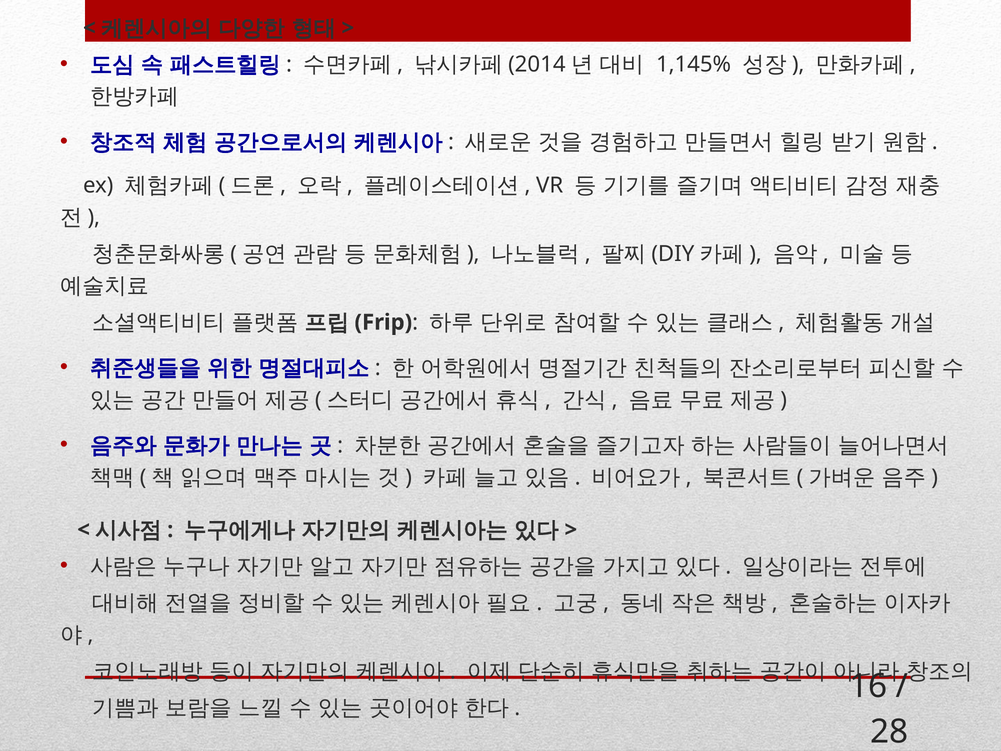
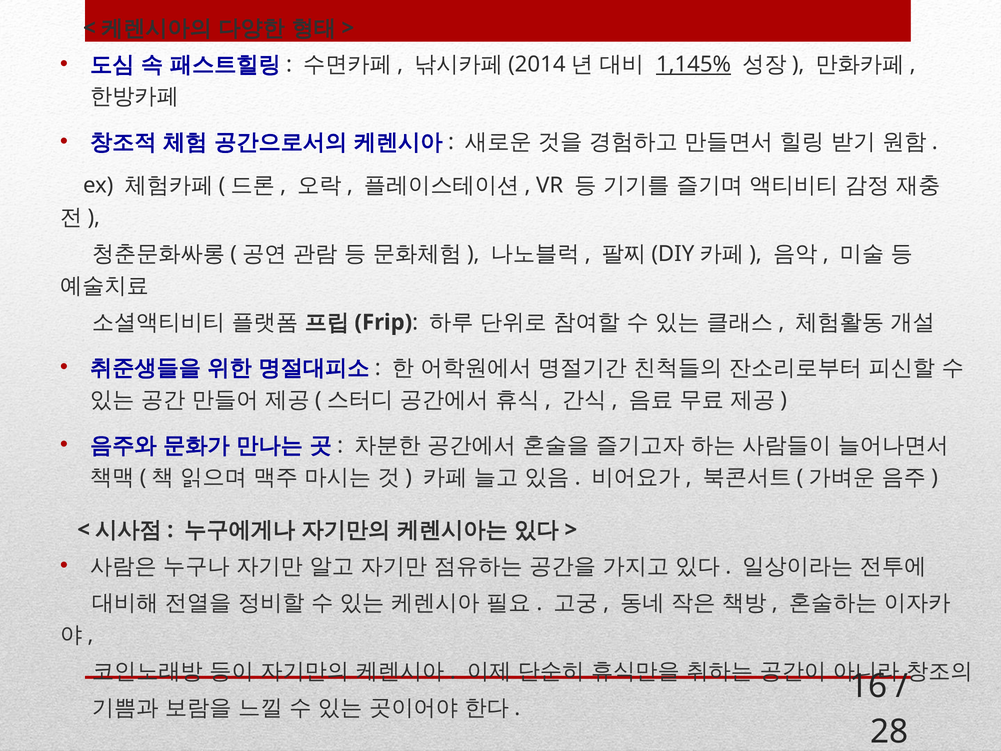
1,145% underline: none -> present (694, 65)
